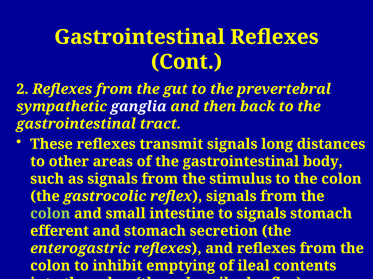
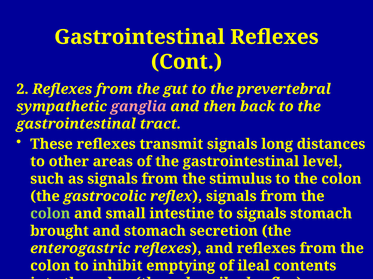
ganglia colour: white -> pink (139, 107)
body: body -> level (323, 162)
efferent: efferent -> brought (60, 232)
